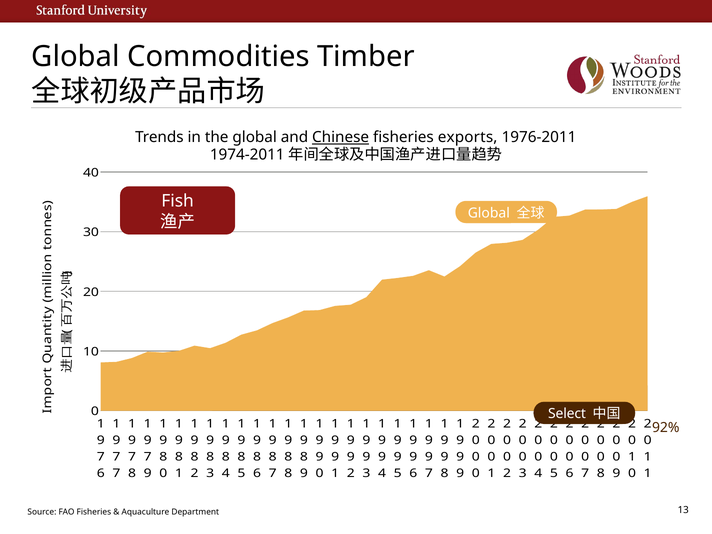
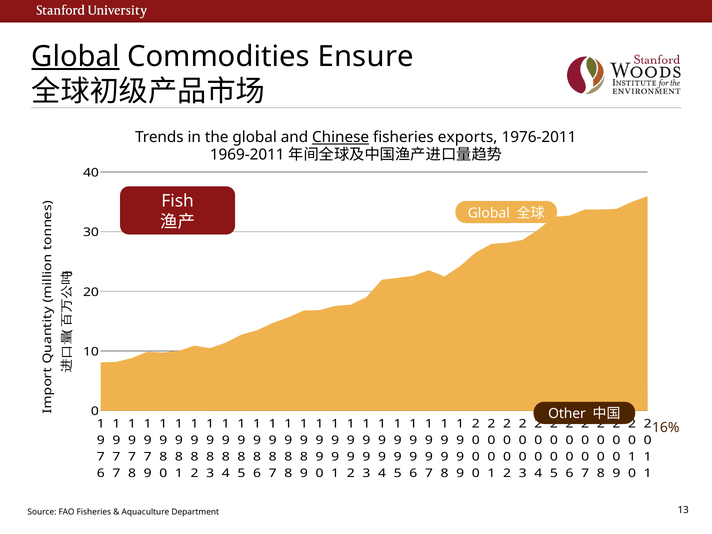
Global underline: none -> present (75, 57)
Timber: Timber -> Ensure (366, 57)
1974-2011: 1974-2011 -> 1969-2011 (247, 155)
Select: Select -> Other (567, 414)
92%: 92% -> 16% (666, 427)
